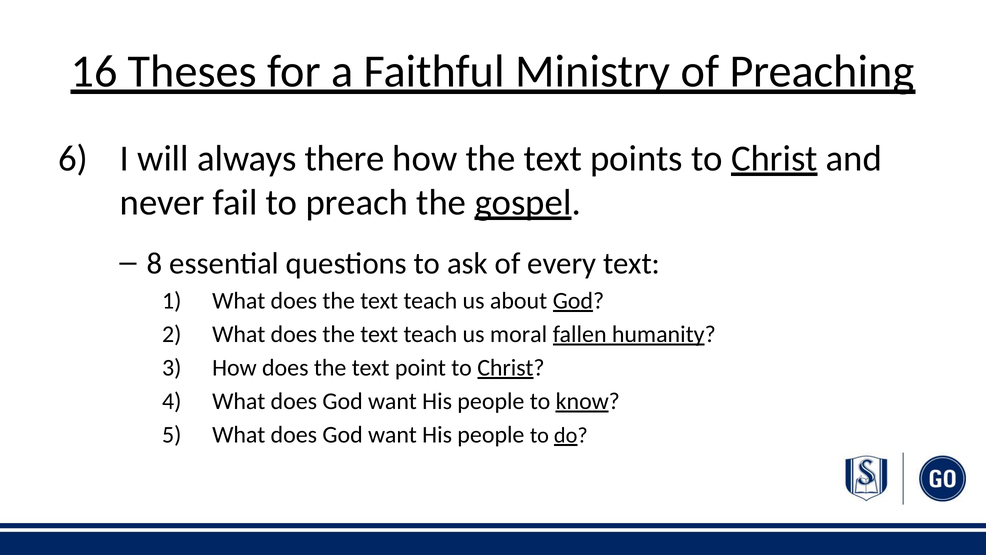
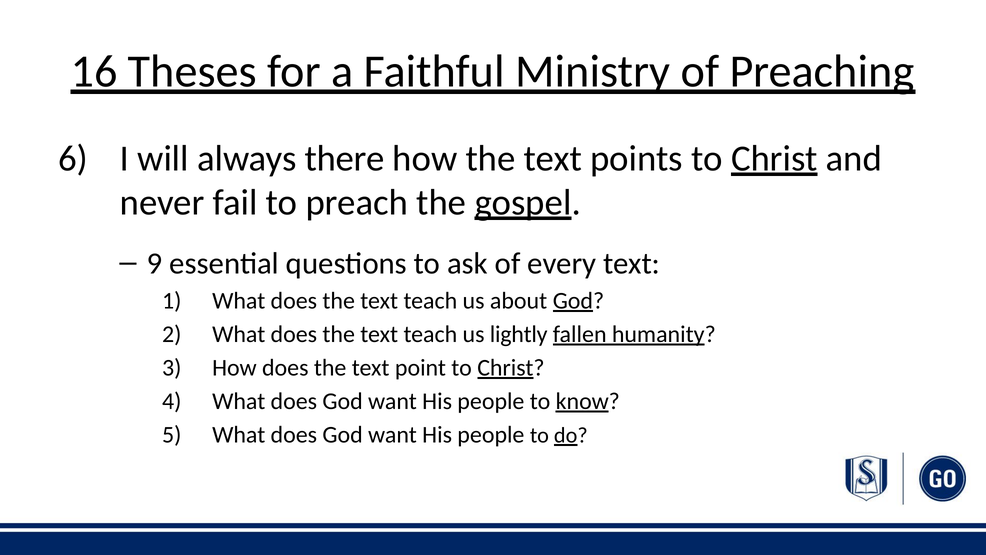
8: 8 -> 9 (155, 263)
moral: moral -> lightly (519, 334)
